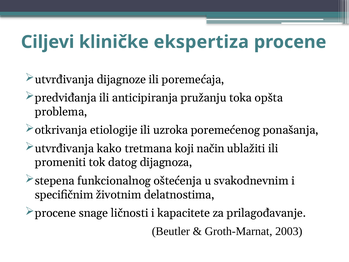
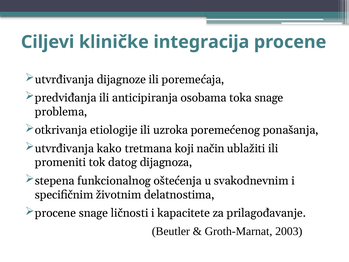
ekspertiza: ekspertiza -> integracija (201, 42)
pružanju: pružanju -> osobama (204, 98)
toka opšta: opšta -> snage (269, 98)
